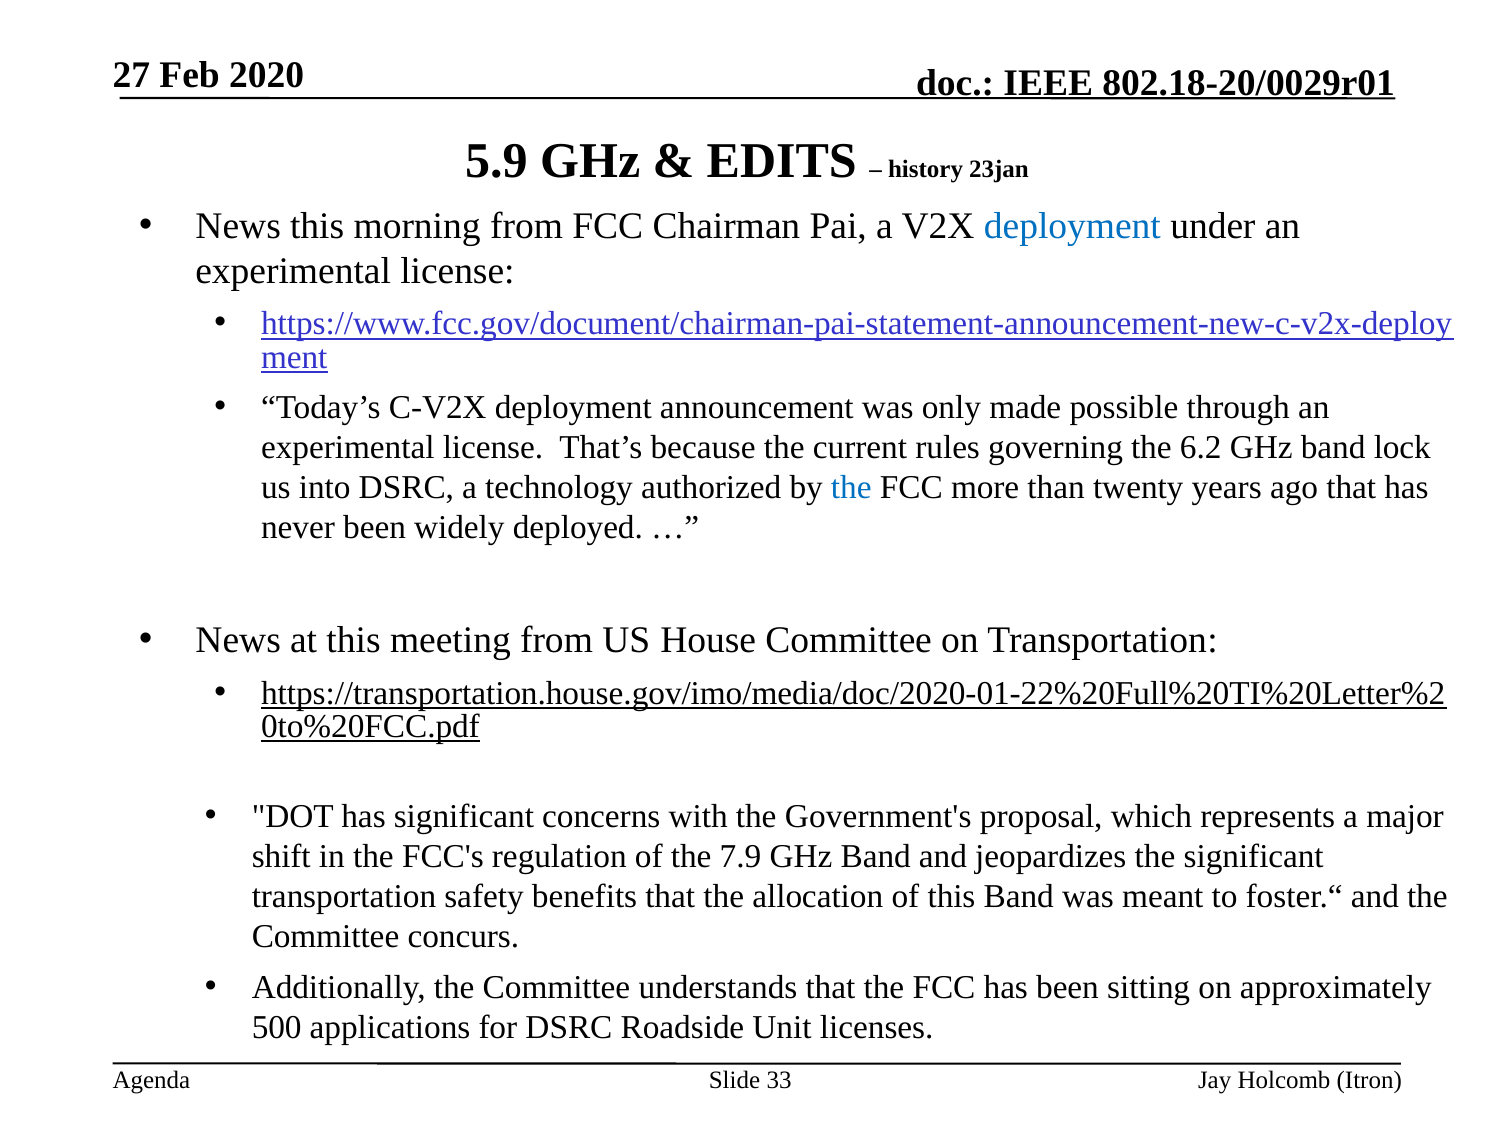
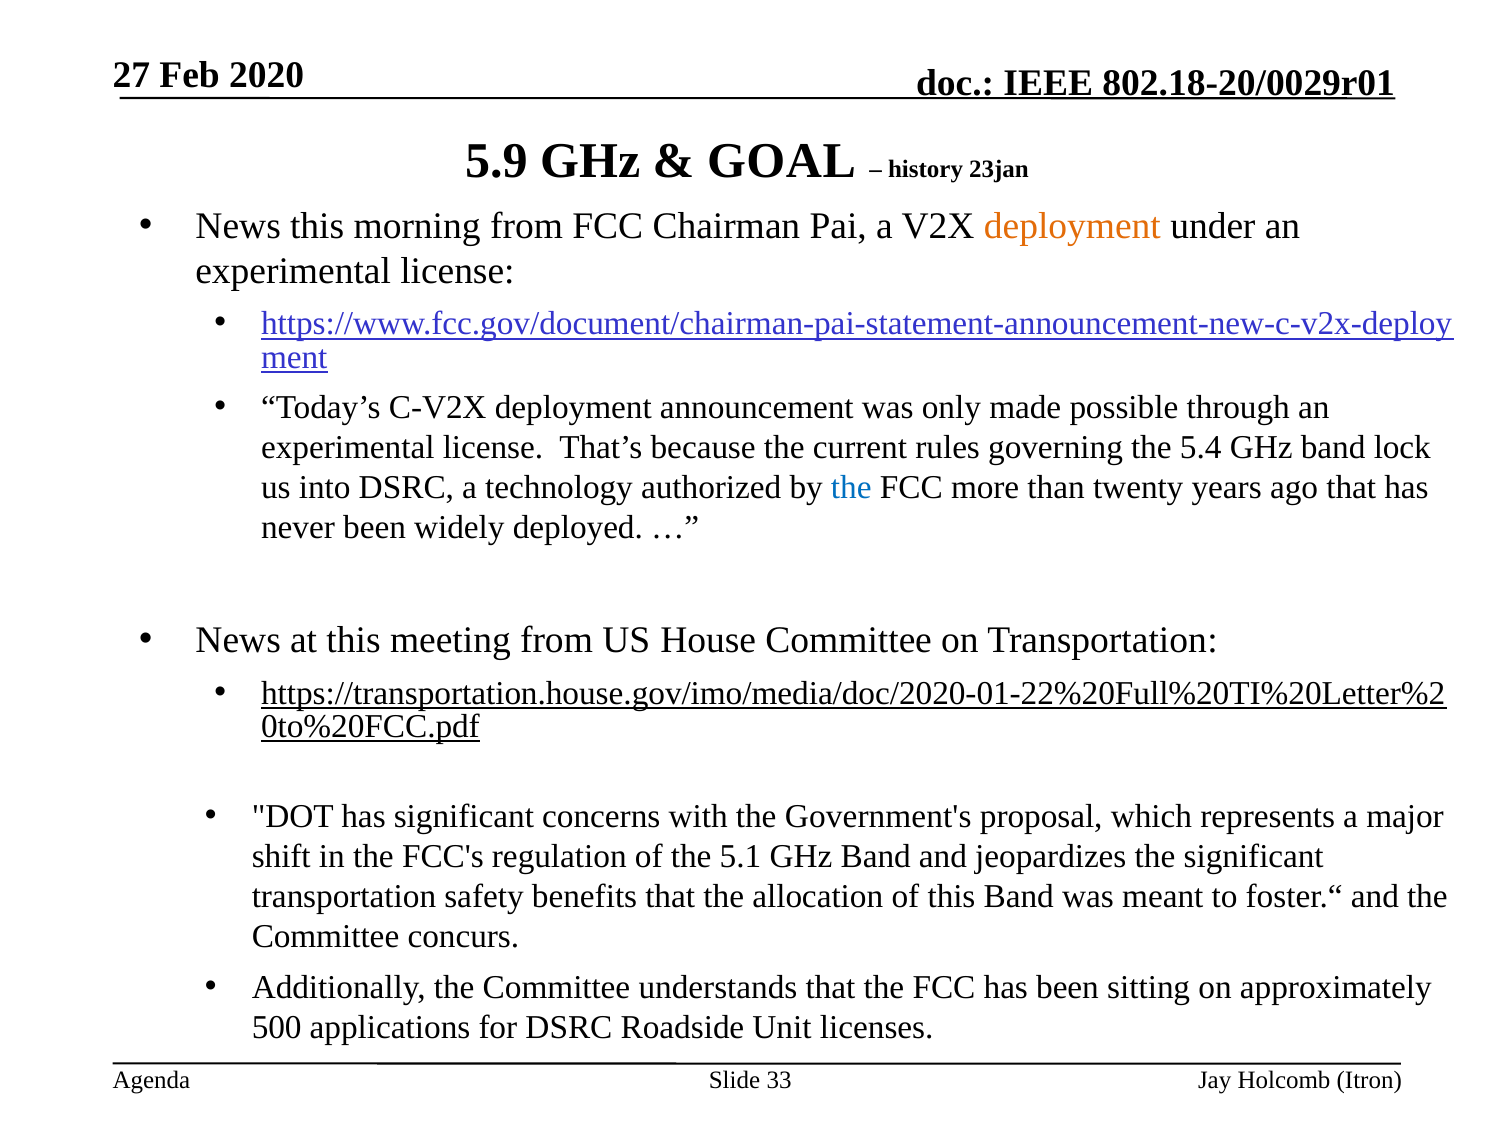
EDITS: EDITS -> GOAL (781, 161)
deployment colour: blue -> orange (1072, 226)
6.2: 6.2 -> 5.4 (1201, 447)
7.9: 7.9 -> 5.1 (741, 857)
